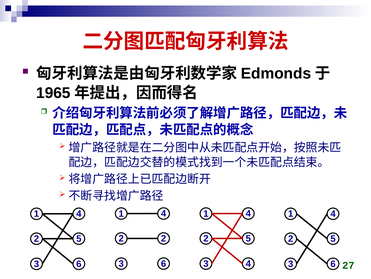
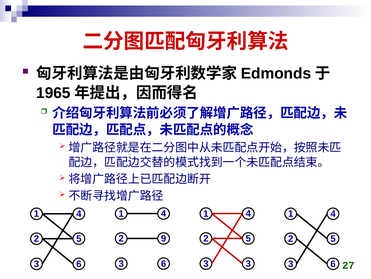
2 2: 2 -> 9 (164, 238)
3 4: 4 -> 3 (248, 263)
